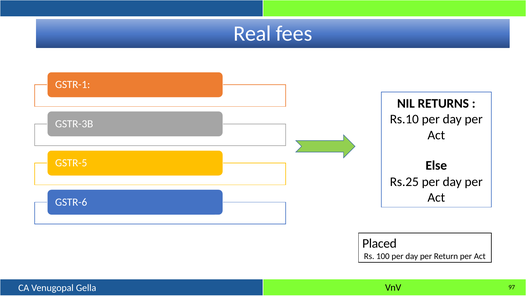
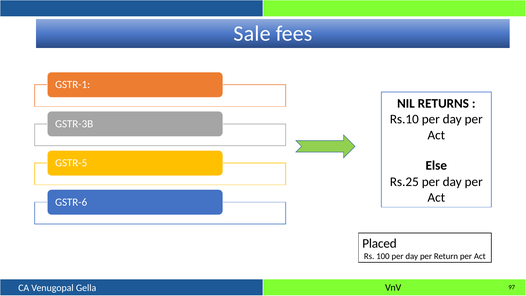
Real: Real -> Sale (252, 33)
